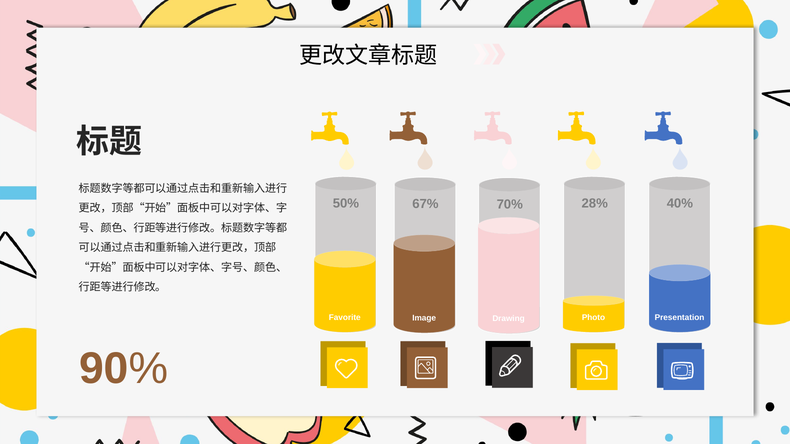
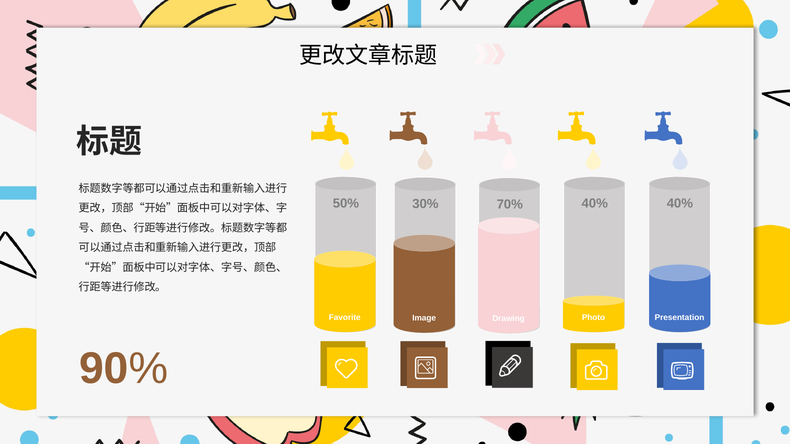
67%: 67% -> 30% (425, 204)
70% 28%: 28% -> 40% (595, 203)
